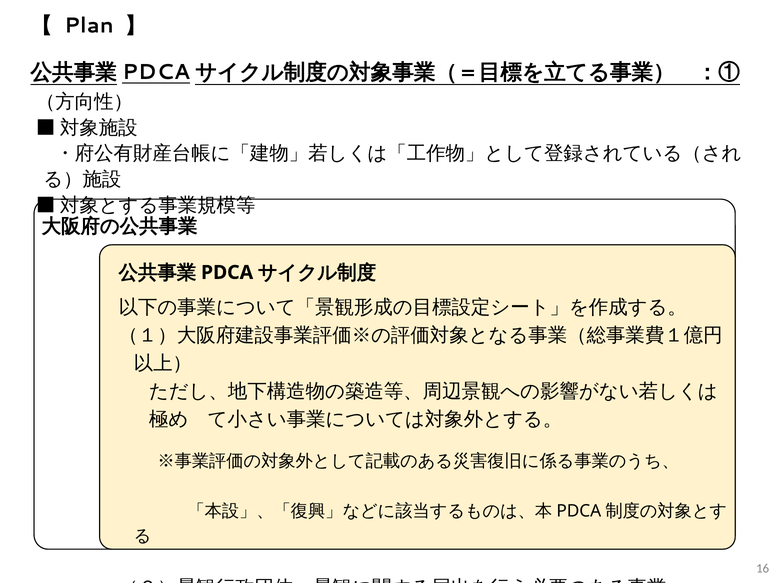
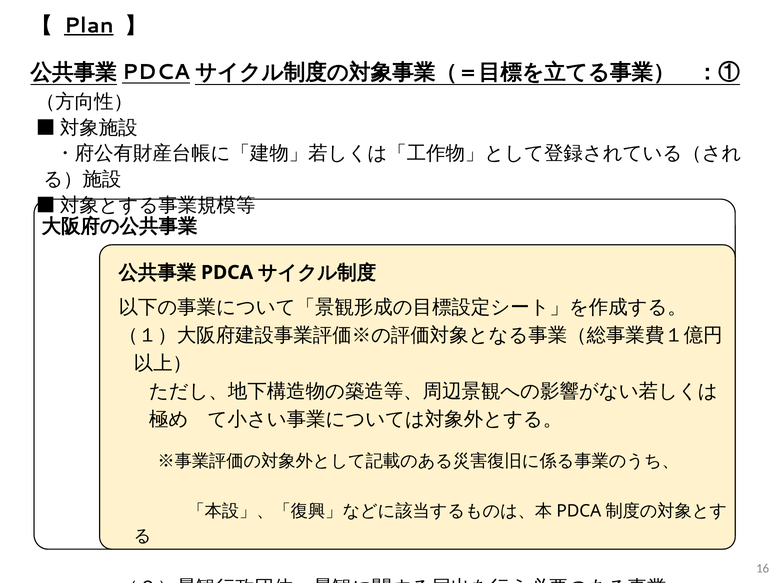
Plan underline: none -> present (89, 25)
